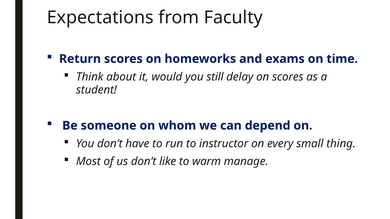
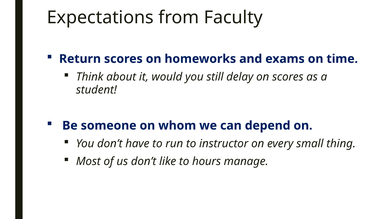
warm: warm -> hours (207, 162)
